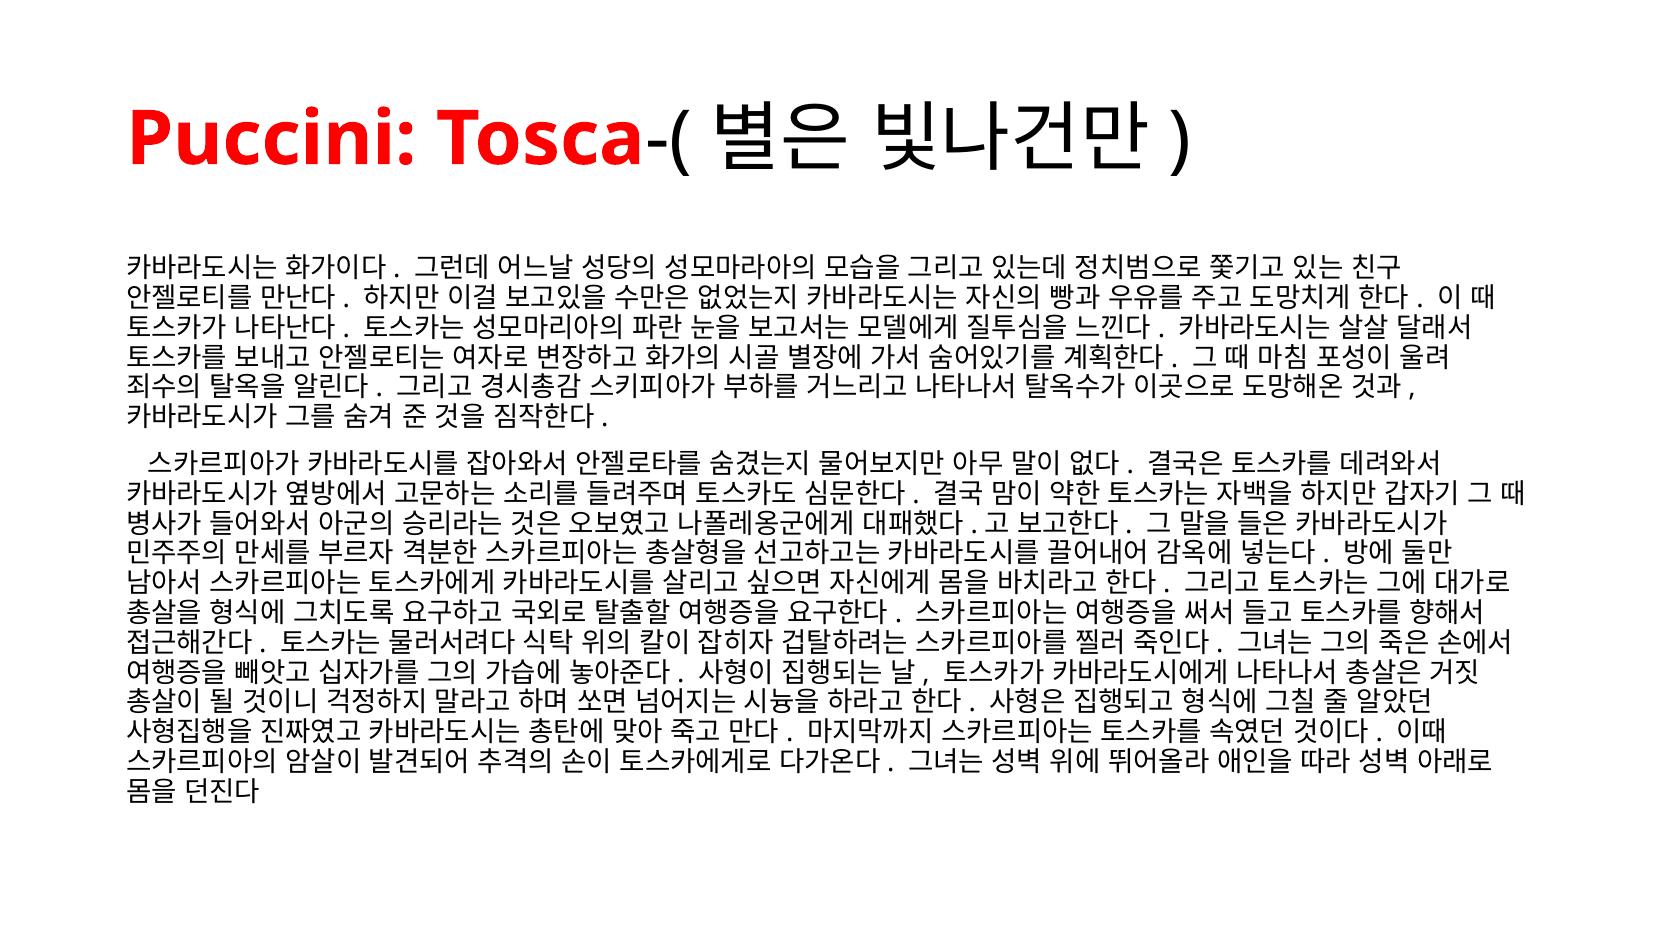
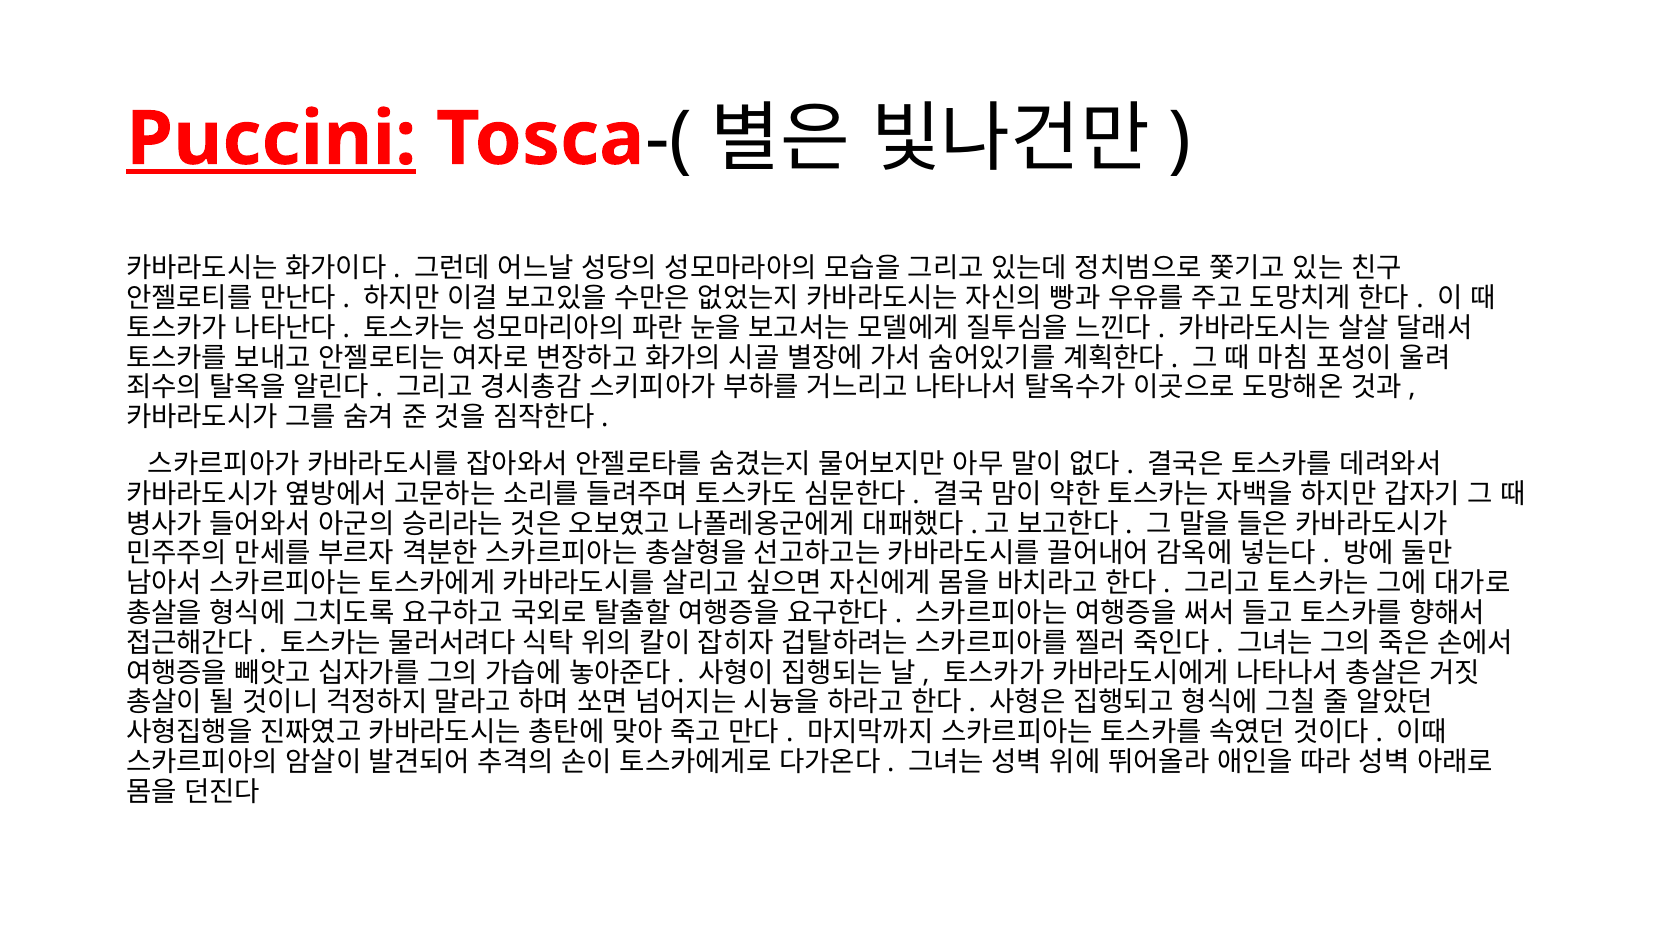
Puccini underline: none -> present (271, 139)
